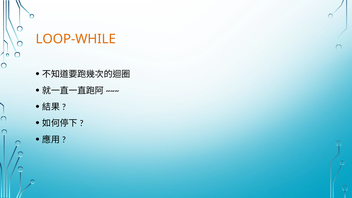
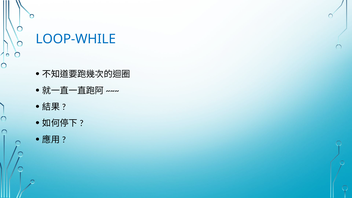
LOOP-WHILE colour: orange -> blue (76, 39)
